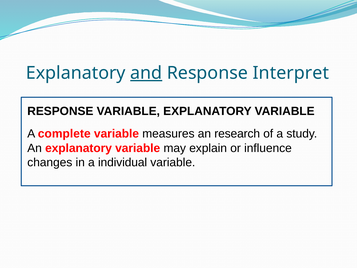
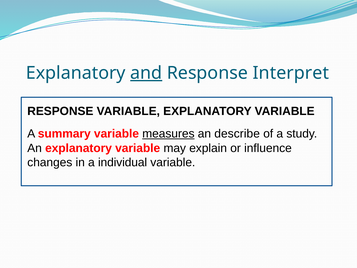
complete: complete -> summary (64, 134)
measures underline: none -> present (168, 134)
research: research -> describe (237, 134)
